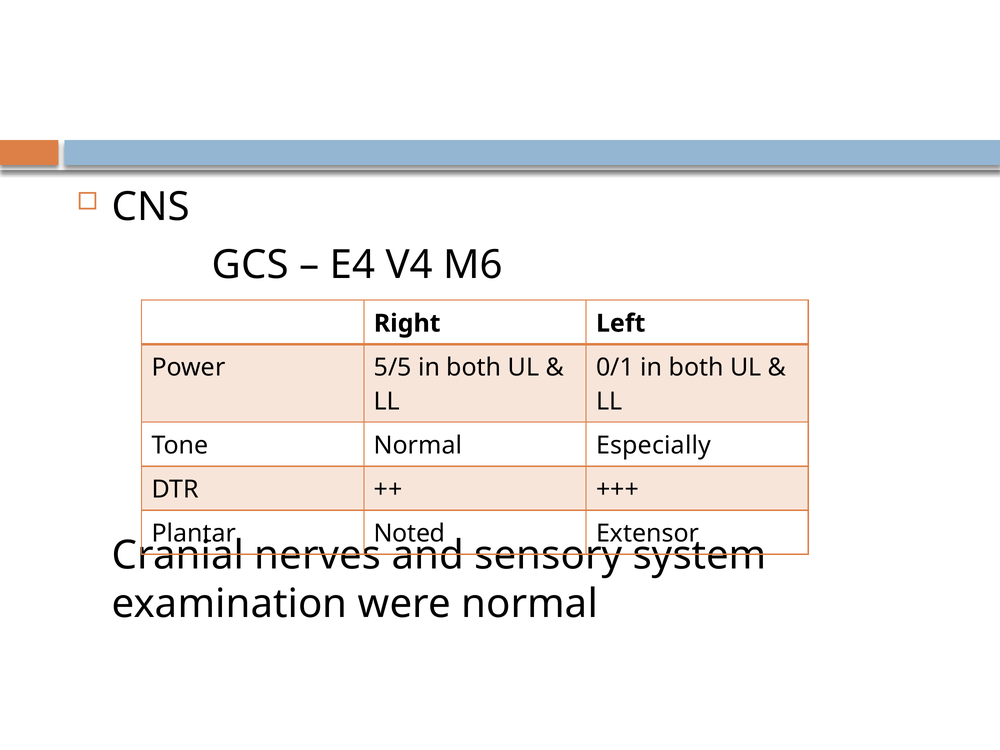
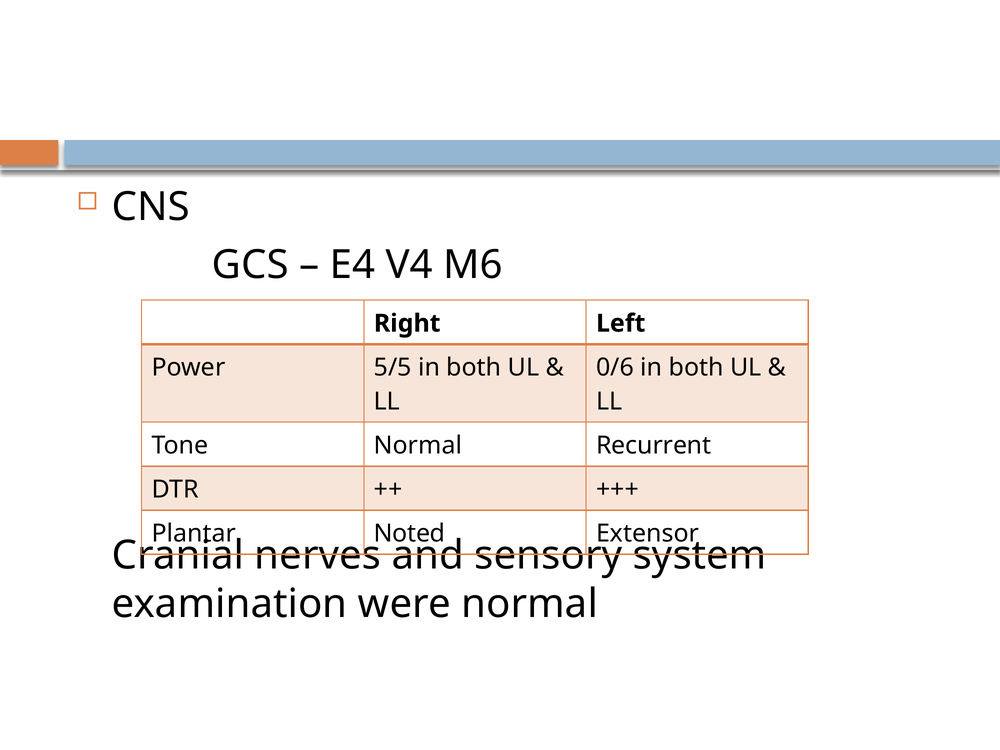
0/1: 0/1 -> 0/6 (615, 367)
Especially: Especially -> Recurrent (654, 446)
